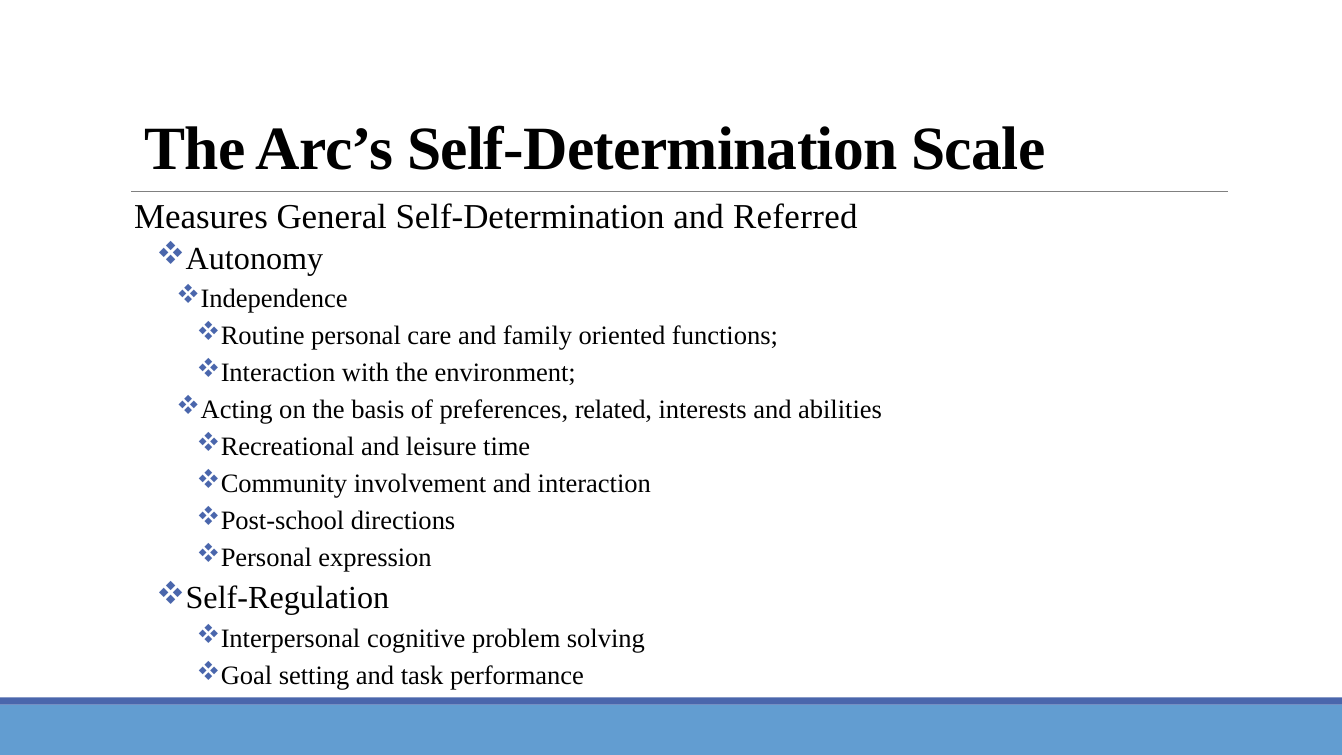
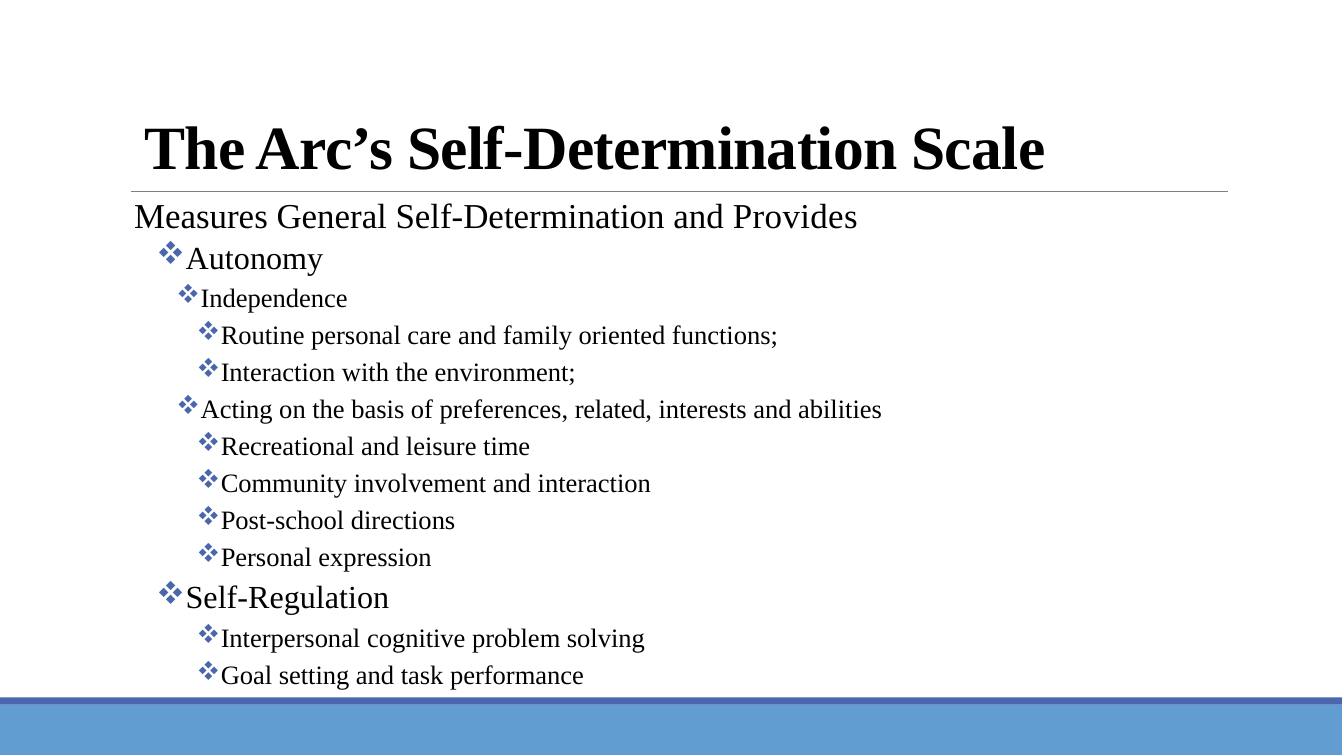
Referred: Referred -> Provides (795, 217)
